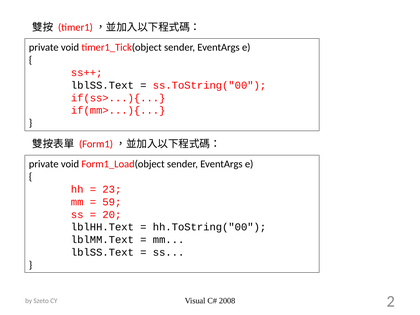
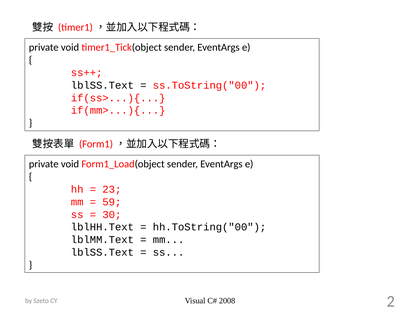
20: 20 -> 30 (112, 215)
